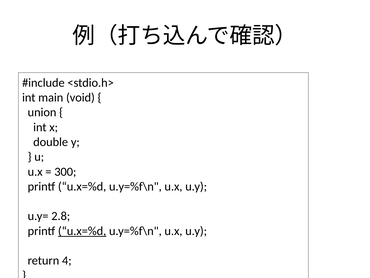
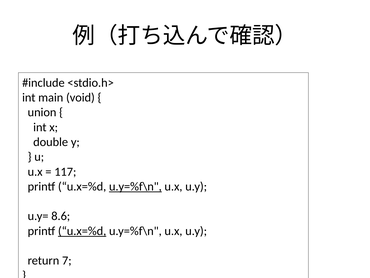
300: 300 -> 117 (65, 171)
u.y=%f\n underline: none -> present (135, 186)
2.8: 2.8 -> 8.6 (61, 216)
4: 4 -> 7 (67, 260)
